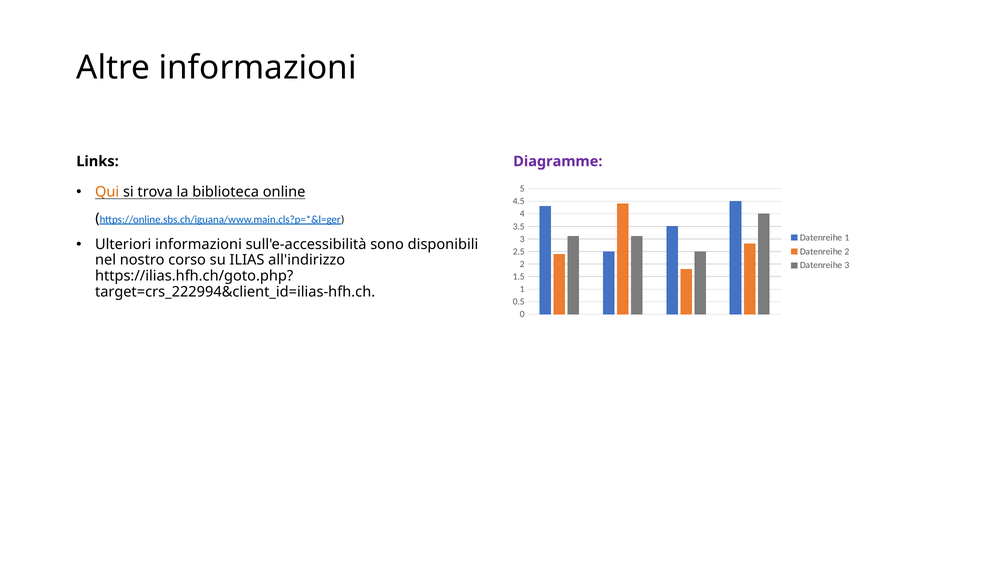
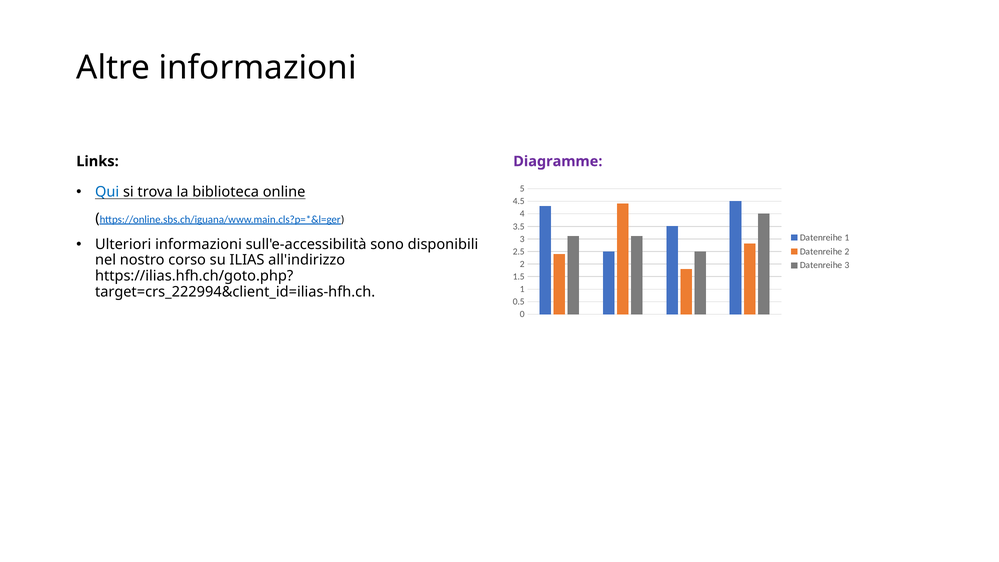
Qui colour: orange -> blue (107, 192)
